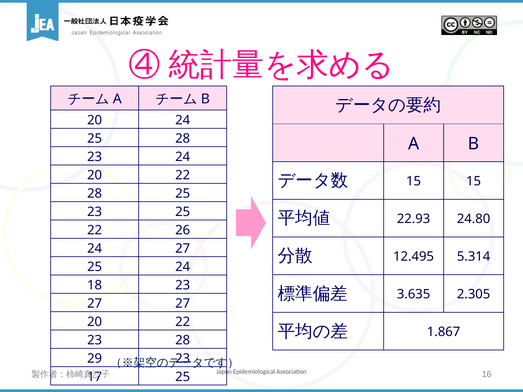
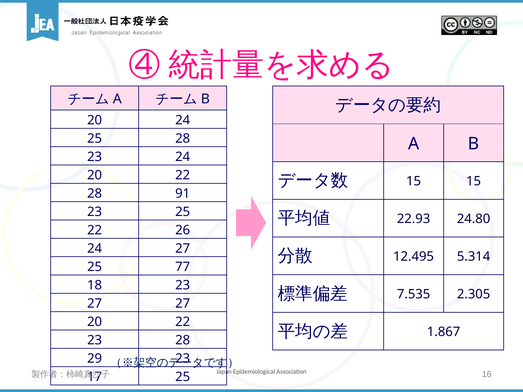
28 25: 25 -> 91 (183, 194)
25 24: 24 -> 77 (183, 267)
3.635: 3.635 -> 7.535 (414, 294)
